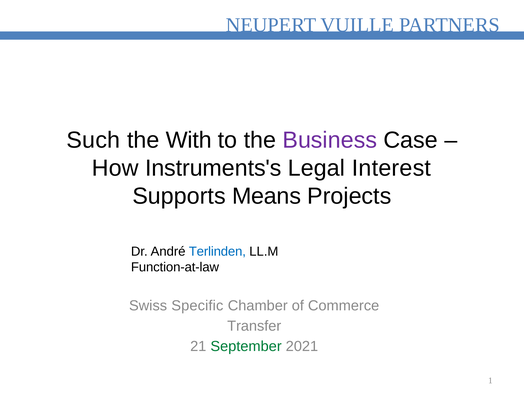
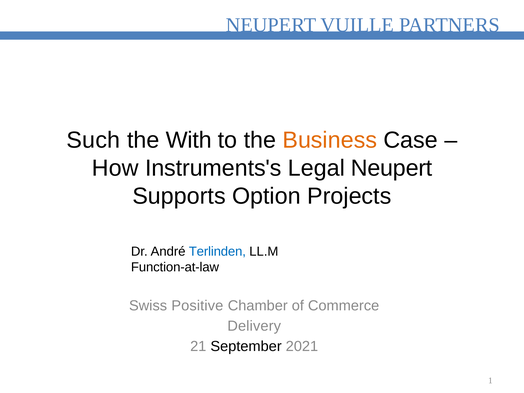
Business colour: purple -> orange (330, 140)
Legal Interest: Interest -> Neupert (392, 168)
Means: Means -> Option (266, 196)
Specific: Specific -> Positive (197, 306)
Transfer: Transfer -> Delivery (254, 326)
September colour: green -> black (246, 347)
